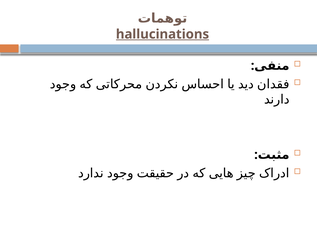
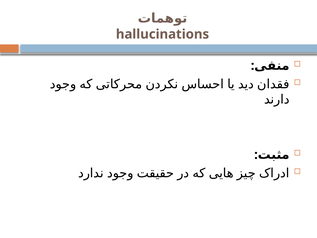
hallucinations underline: present -> none (163, 34)
